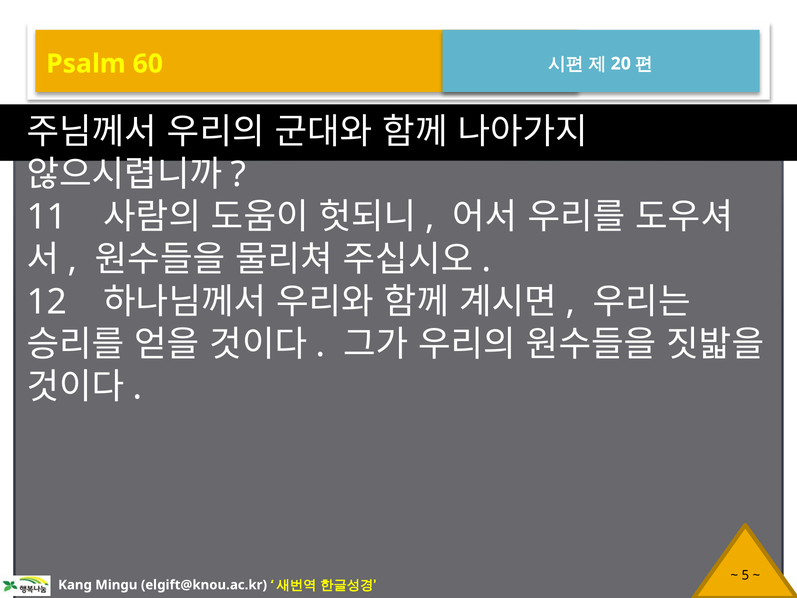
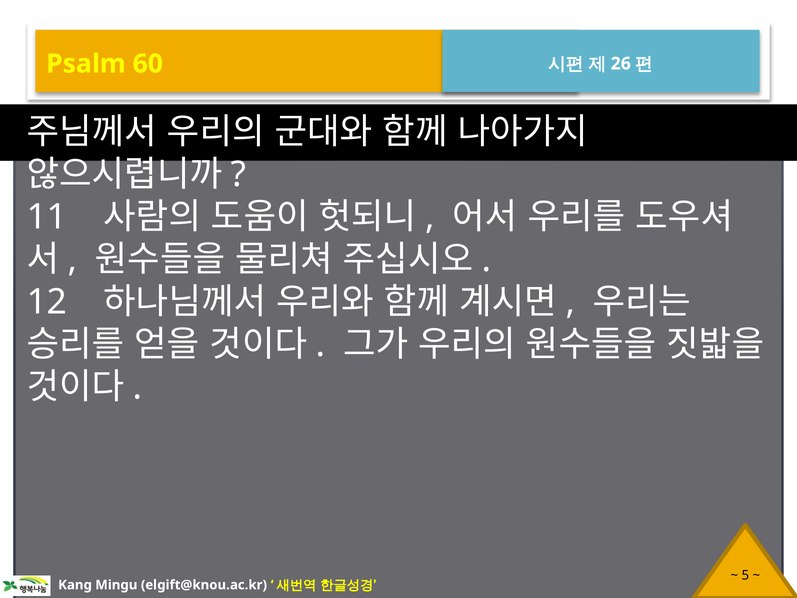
20: 20 -> 26 (621, 64)
